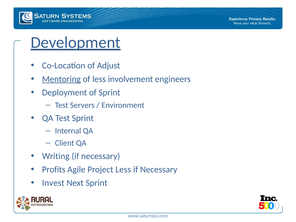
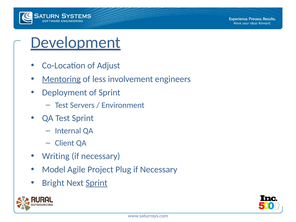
Profits: Profits -> Model (54, 170)
Project Less: Less -> Plug (123, 170)
Invest: Invest -> Bright (53, 183)
Sprint underline: none -> present (97, 183)
